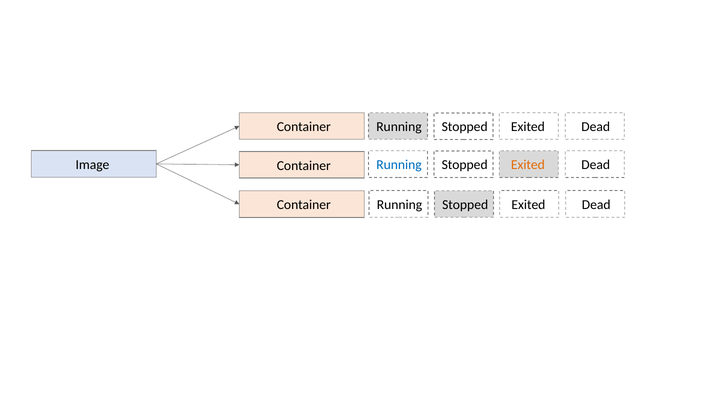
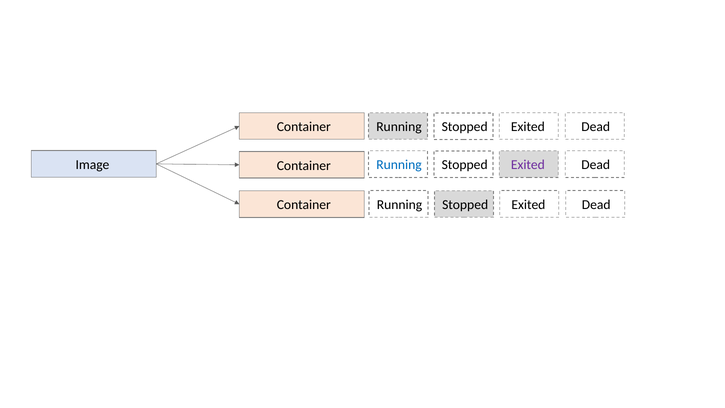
Exited colour: orange -> purple (528, 165)
